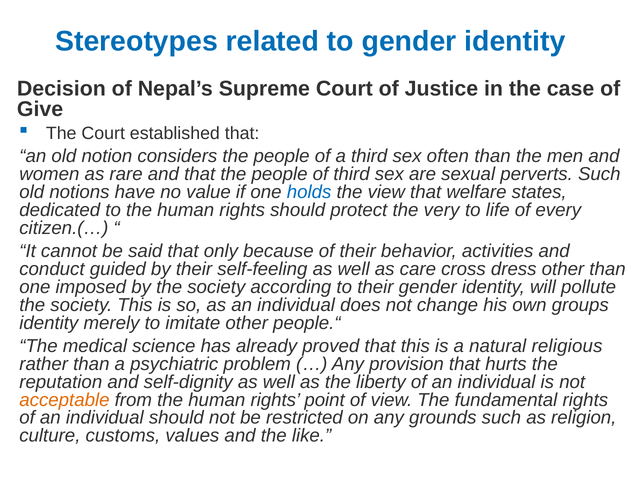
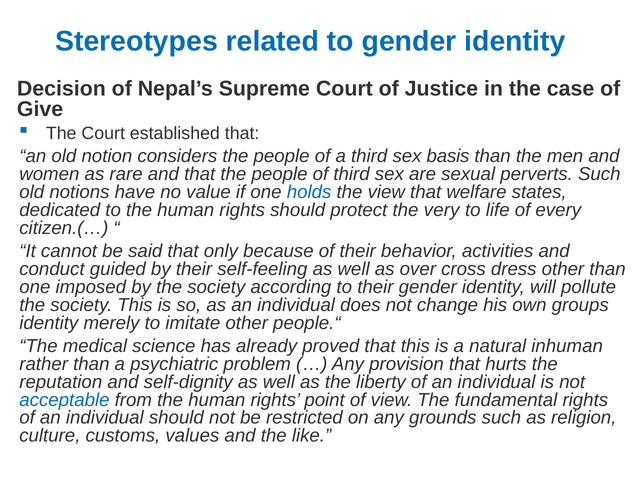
often: often -> basis (448, 156)
care: care -> over (418, 269)
religious: religious -> inhuman (567, 346)
acceptable colour: orange -> blue (64, 400)
